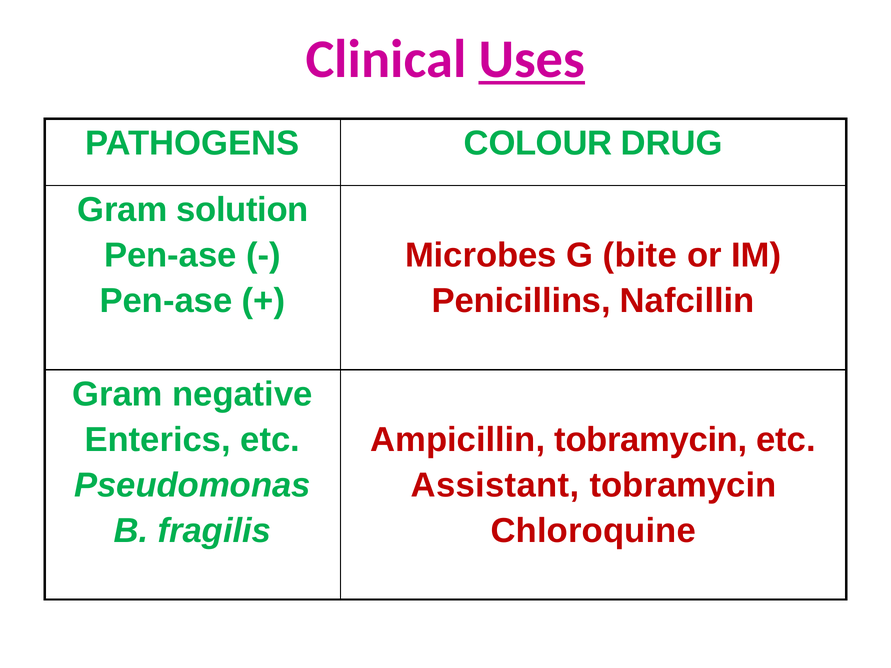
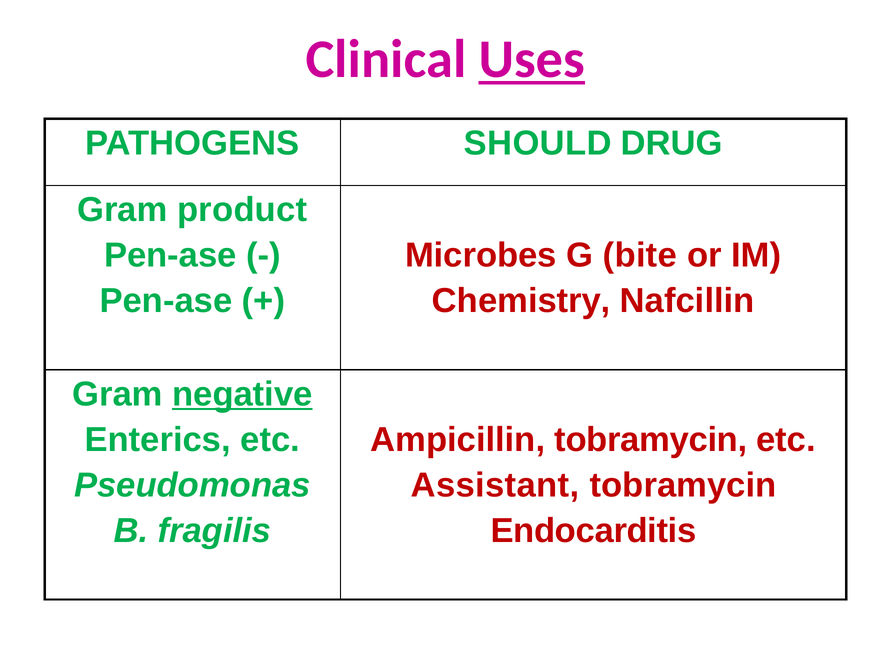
COLOUR: COLOUR -> SHOULD (538, 143)
solution: solution -> product (242, 210)
Penicillins: Penicillins -> Chemistry (521, 301)
negative underline: none -> present (242, 394)
Chloroquine: Chloroquine -> Endocarditis (594, 531)
